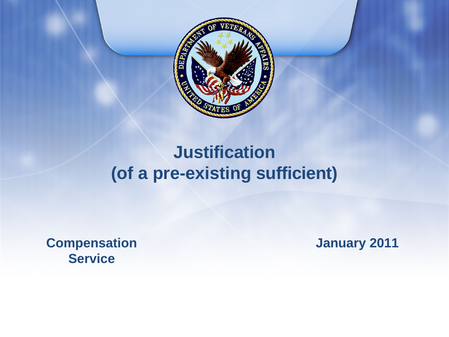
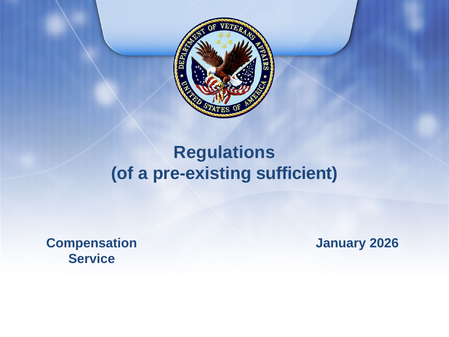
Justification: Justification -> Regulations (224, 152)
2011: 2011 -> 2026 (384, 243)
